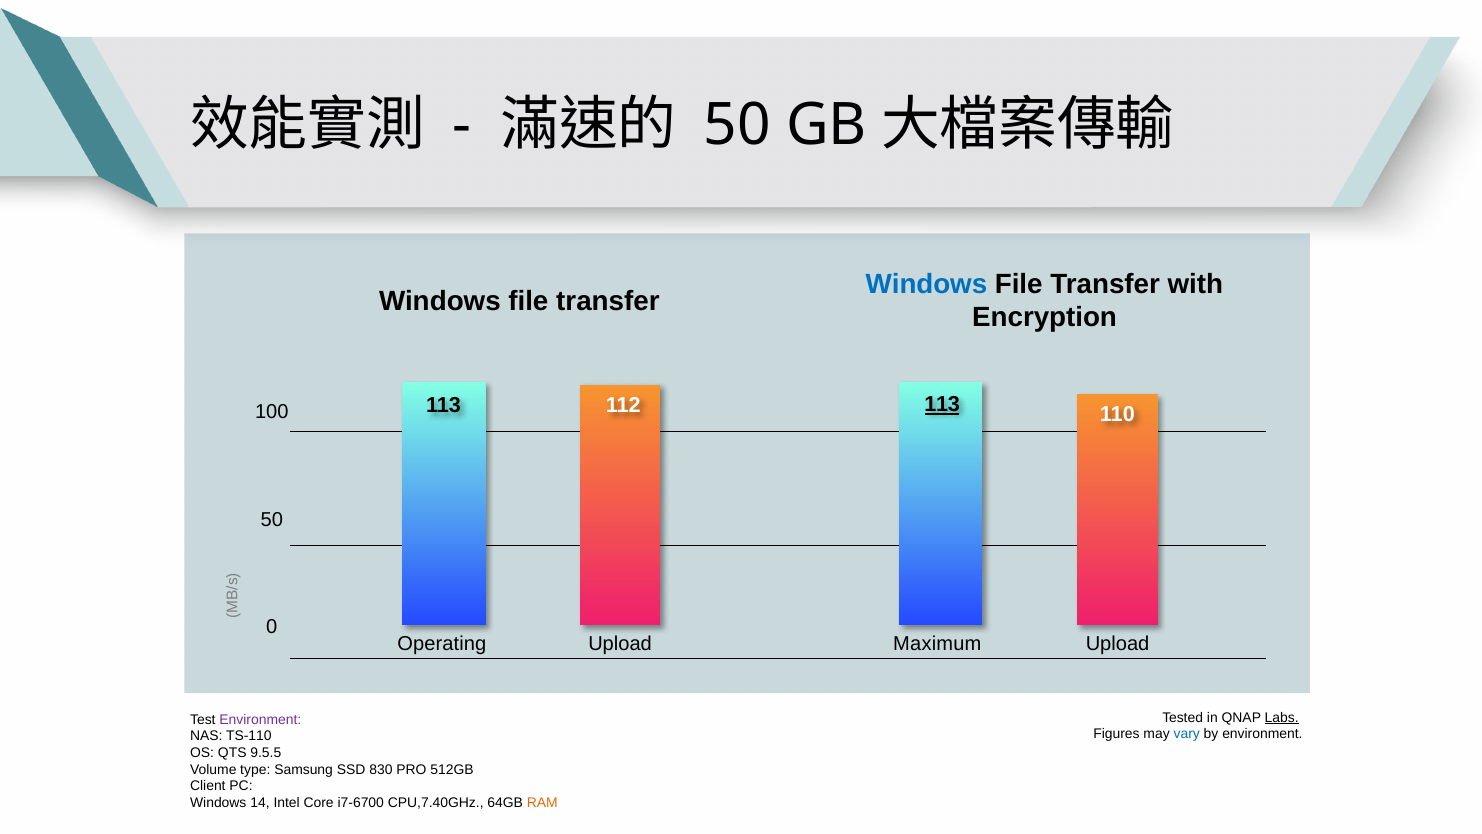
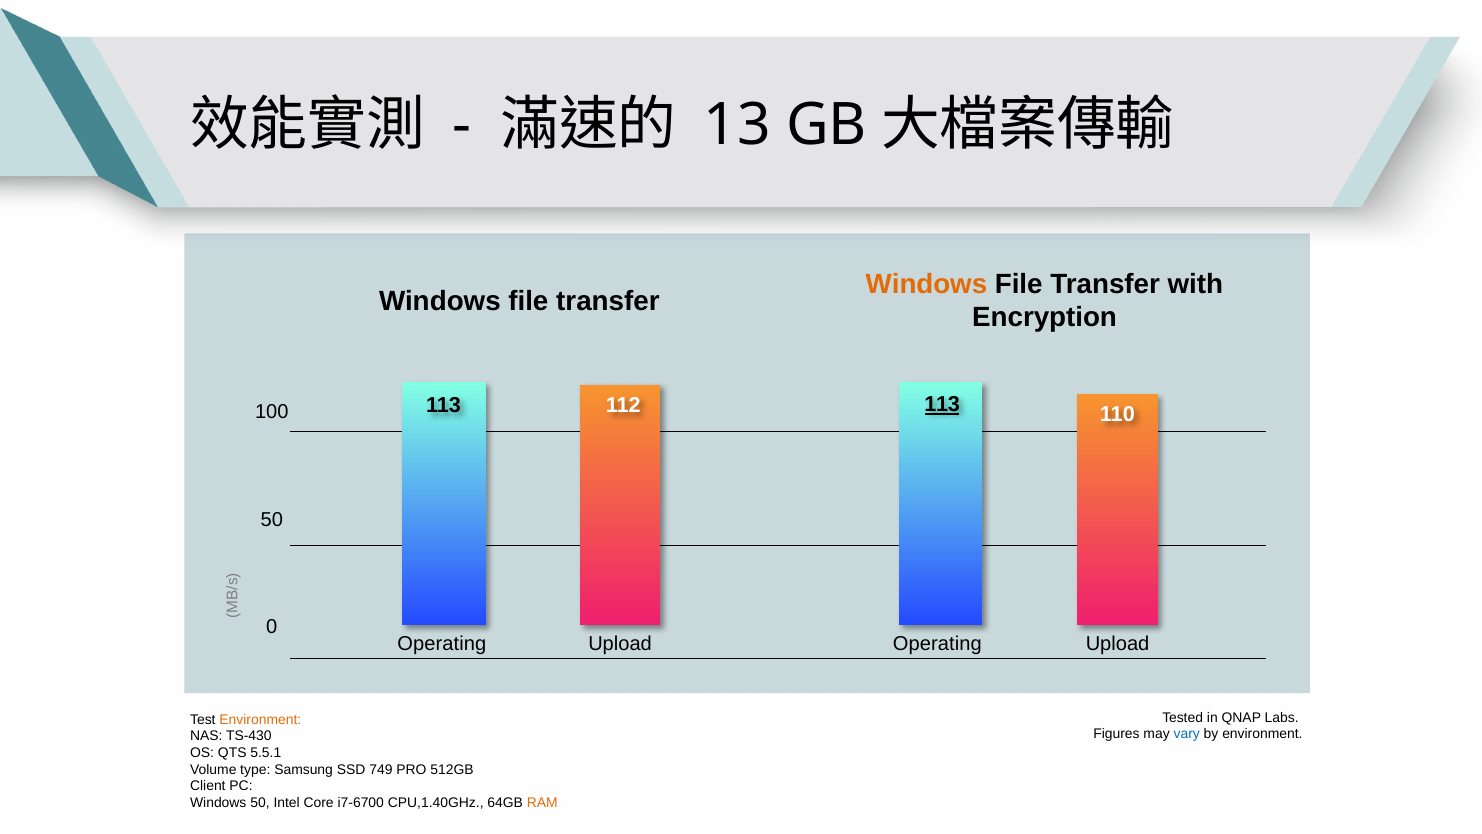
50: 50 -> 13 (737, 126)
Windows colour: blue -> orange (926, 284)
Maximum: Maximum -> Operating (937, 644)
Labs underline: present -> none (1282, 717)
Environment colour: purple -> orange (260, 719)
TS-110: TS-110 -> TS-430 (249, 736)
9.5.5: 9.5.5 -> 5.5.1 (266, 753)
830: 830 -> 749 (381, 769)
Windows 14: 14 -> 50 (260, 803)
CPU,7.40GHz: CPU,7.40GHz -> CPU,1.40GHz (436, 803)
